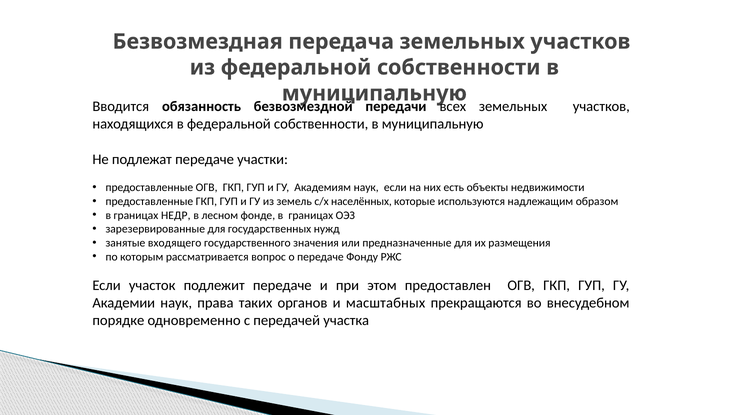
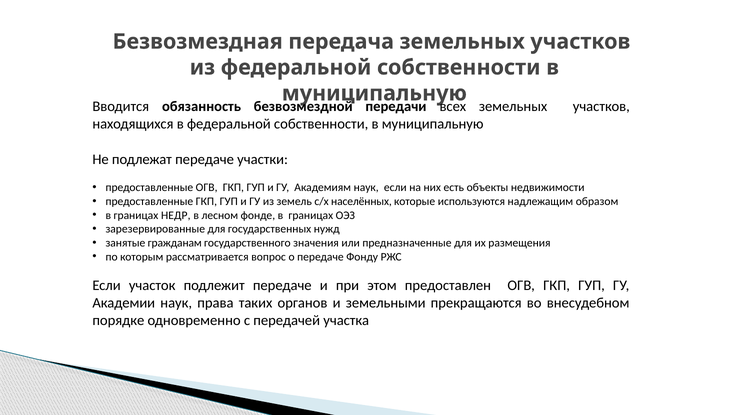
входящего: входящего -> гражданам (175, 243)
масштабных: масштабных -> земельными (386, 304)
